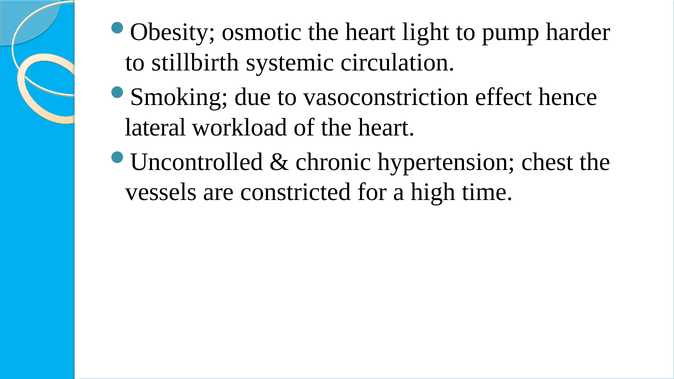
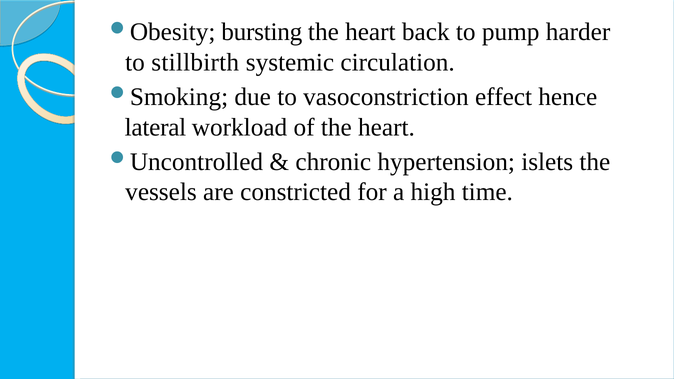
osmotic: osmotic -> bursting (262, 32)
light: light -> back (426, 32)
chest: chest -> islets (547, 162)
